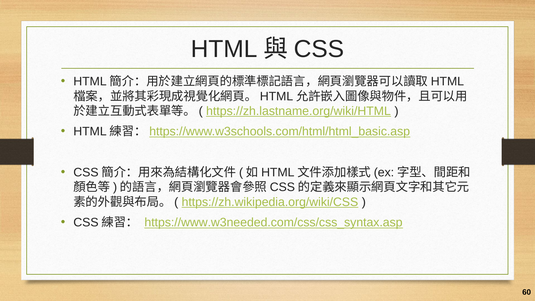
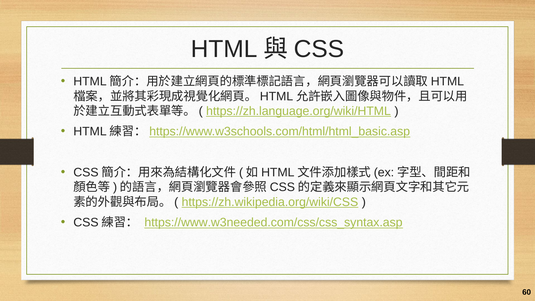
https://zh.lastname.org/wiki/HTML: https://zh.lastname.org/wiki/HTML -> https://zh.language.org/wiki/HTML (298, 111)
